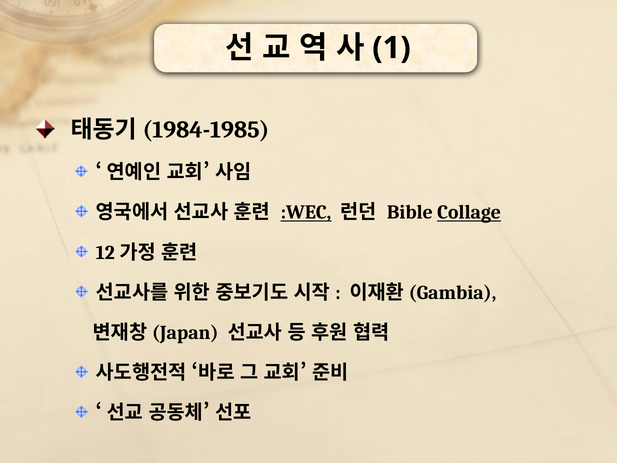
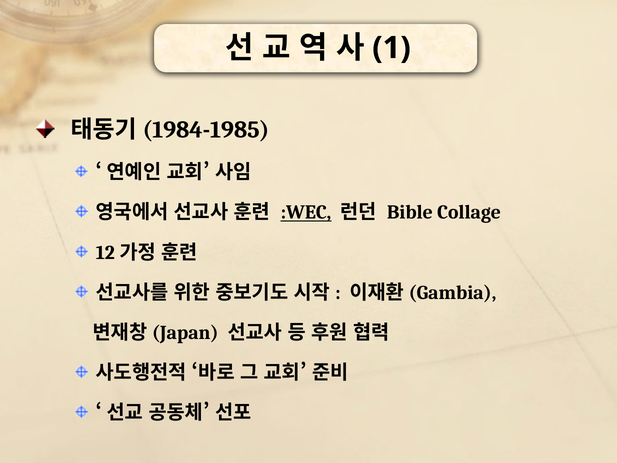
Collage underline: present -> none (469, 212)
